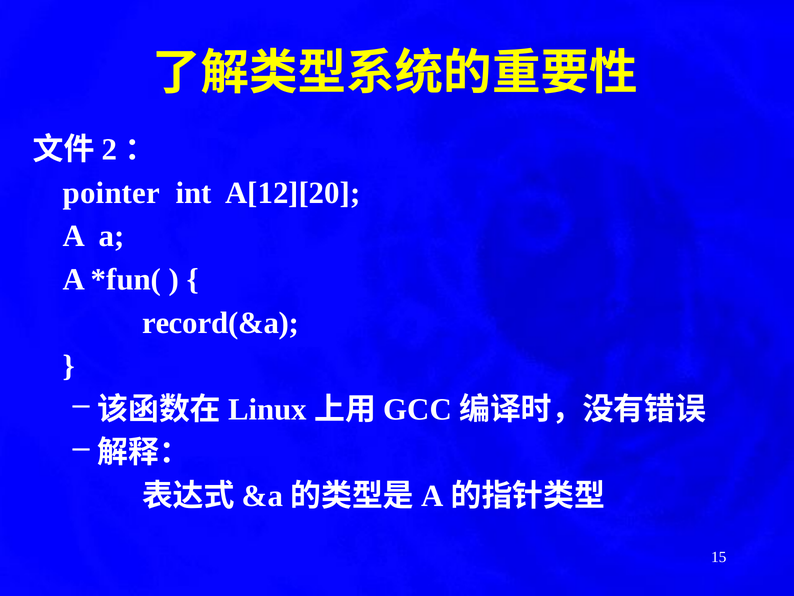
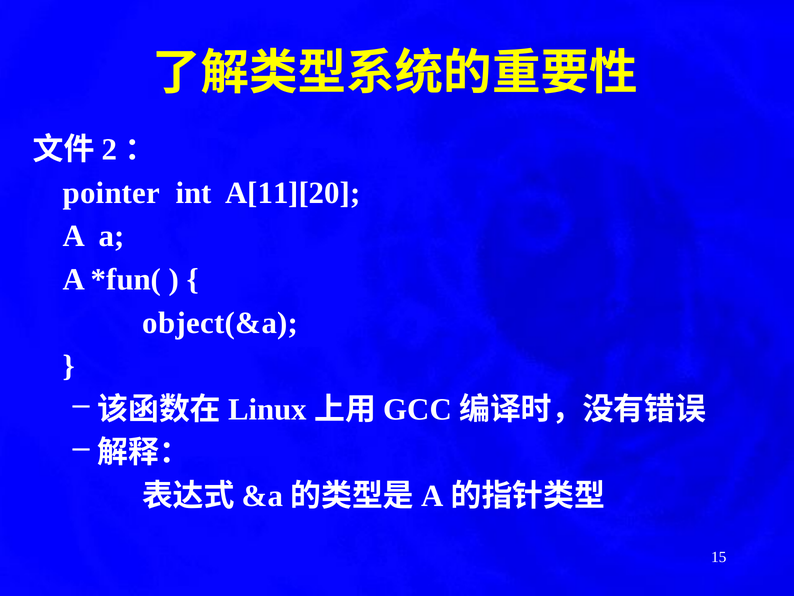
A[12][20: A[12][20 -> A[11][20 (293, 193)
record(&a: record(&a -> object(&a (220, 323)
